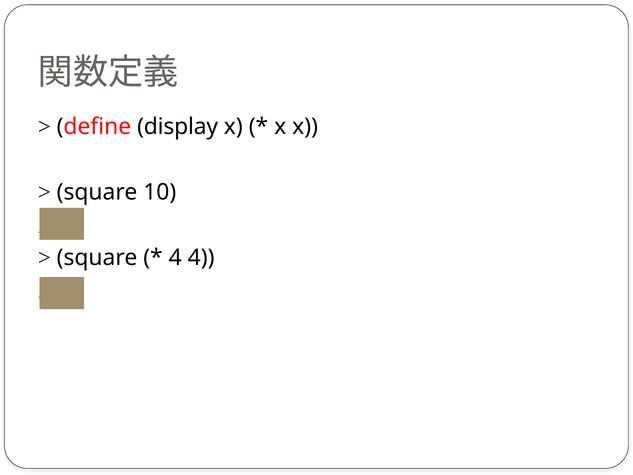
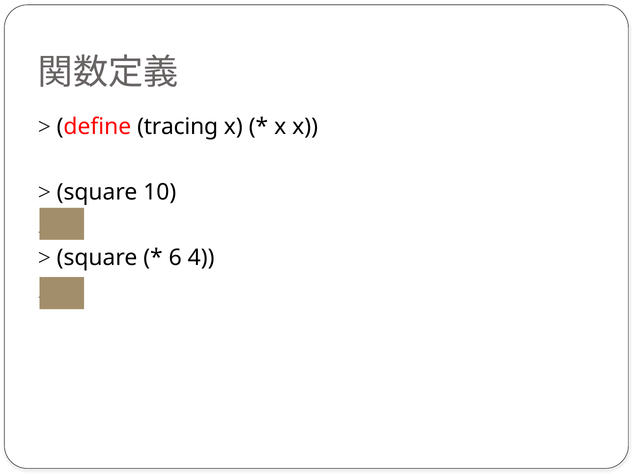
display: display -> tracing (178, 127)
4: 4 -> 6 (175, 257)
